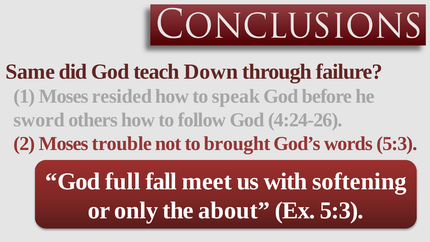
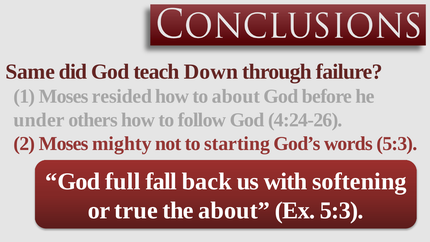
to speak: speak -> about (236, 96)
sword: sword -> under (39, 120)
trouble: trouble -> mighty (122, 144)
brought: brought -> starting (237, 144)
meet: meet -> back (207, 181)
only: only -> true (136, 210)
